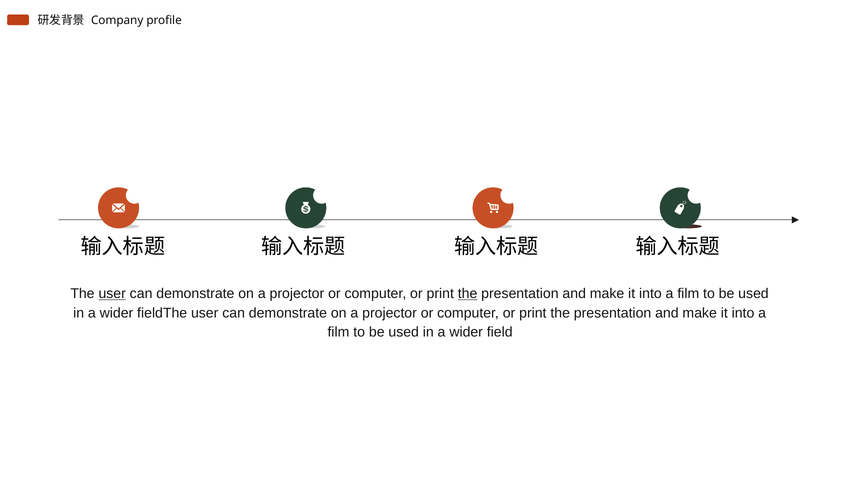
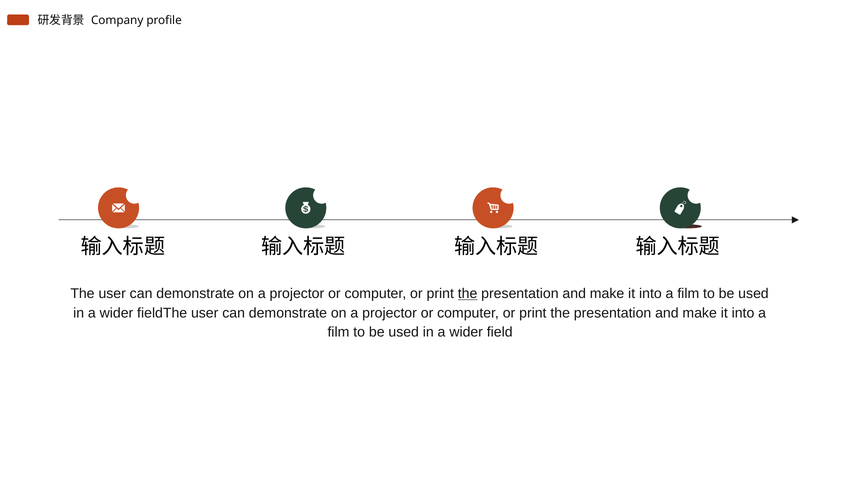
user underline: present -> none (112, 294)
